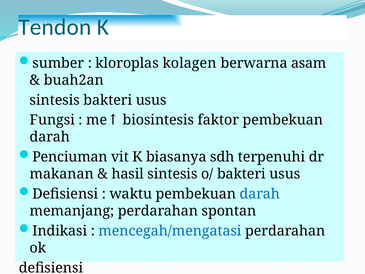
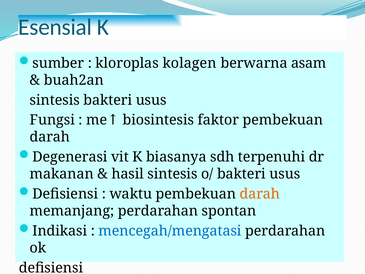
Tendon: Tendon -> Esensial (55, 27)
Penciuman: Penciuman -> Degenerasi (70, 157)
darah colour: blue -> orange (260, 194)
